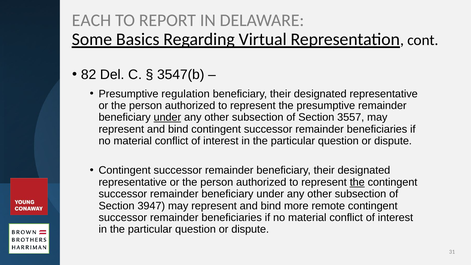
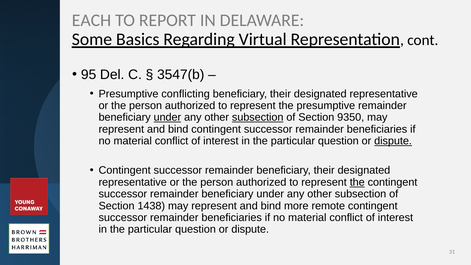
82: 82 -> 95 (89, 75)
regulation: regulation -> conflicting (186, 94)
subsection underline: none -> present (258, 117)
3557: 3557 -> 9350 (351, 117)
dispute underline: none -> present (393, 141)
3947: 3947 -> 1438 (151, 206)
